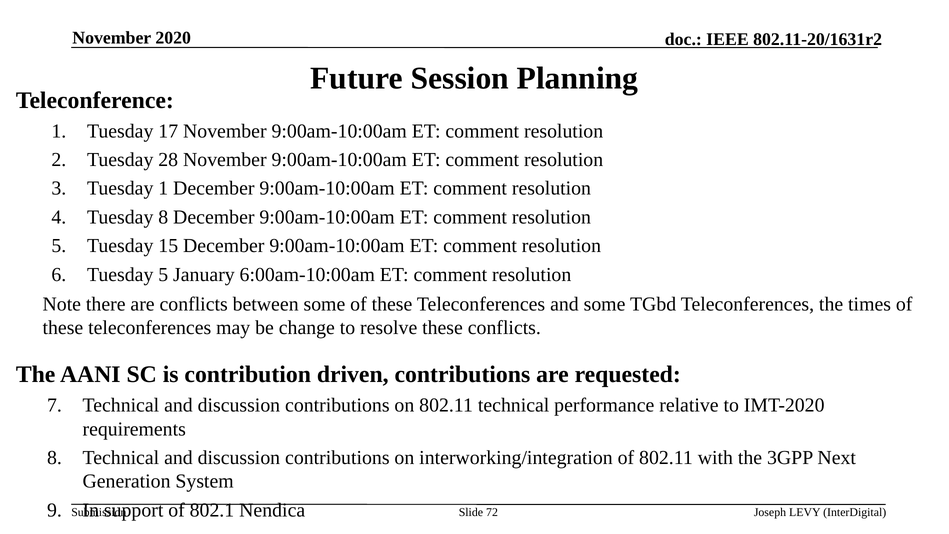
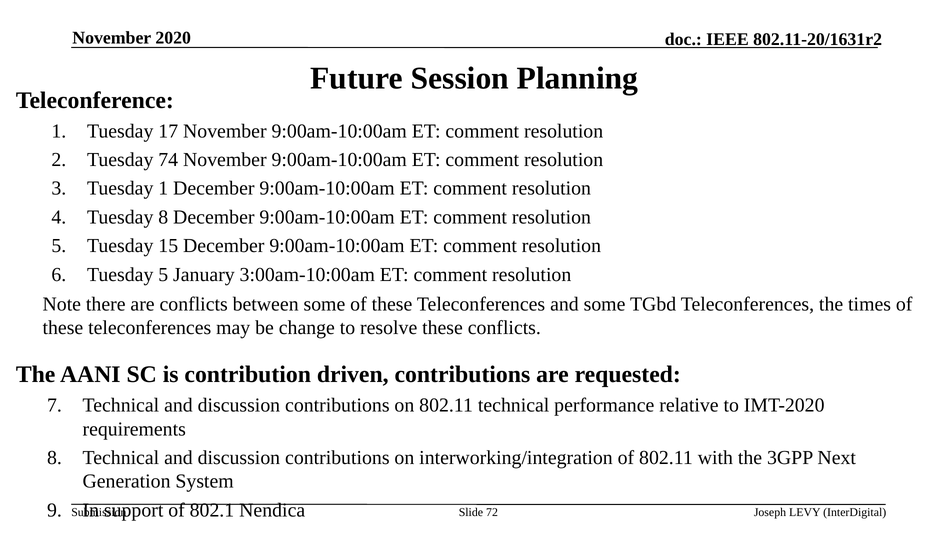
28: 28 -> 74 (168, 160)
6:00am-10:00am: 6:00am-10:00am -> 3:00am-10:00am (307, 274)
